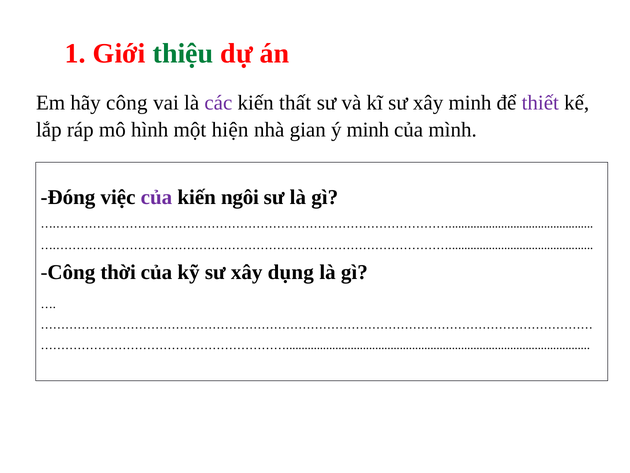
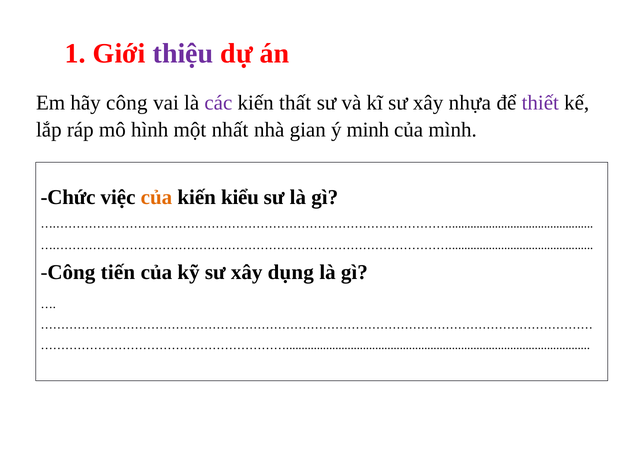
thiệu colour: green -> purple (183, 53)
xây minh: minh -> nhựa (470, 103)
hiện: hiện -> nhất (230, 130)
Đóng: Đóng -> Chức (68, 197)
của colour: purple -> orange (156, 197)
ngôi: ngôi -> kiểu (240, 197)
thời: thời -> tiến (118, 272)
